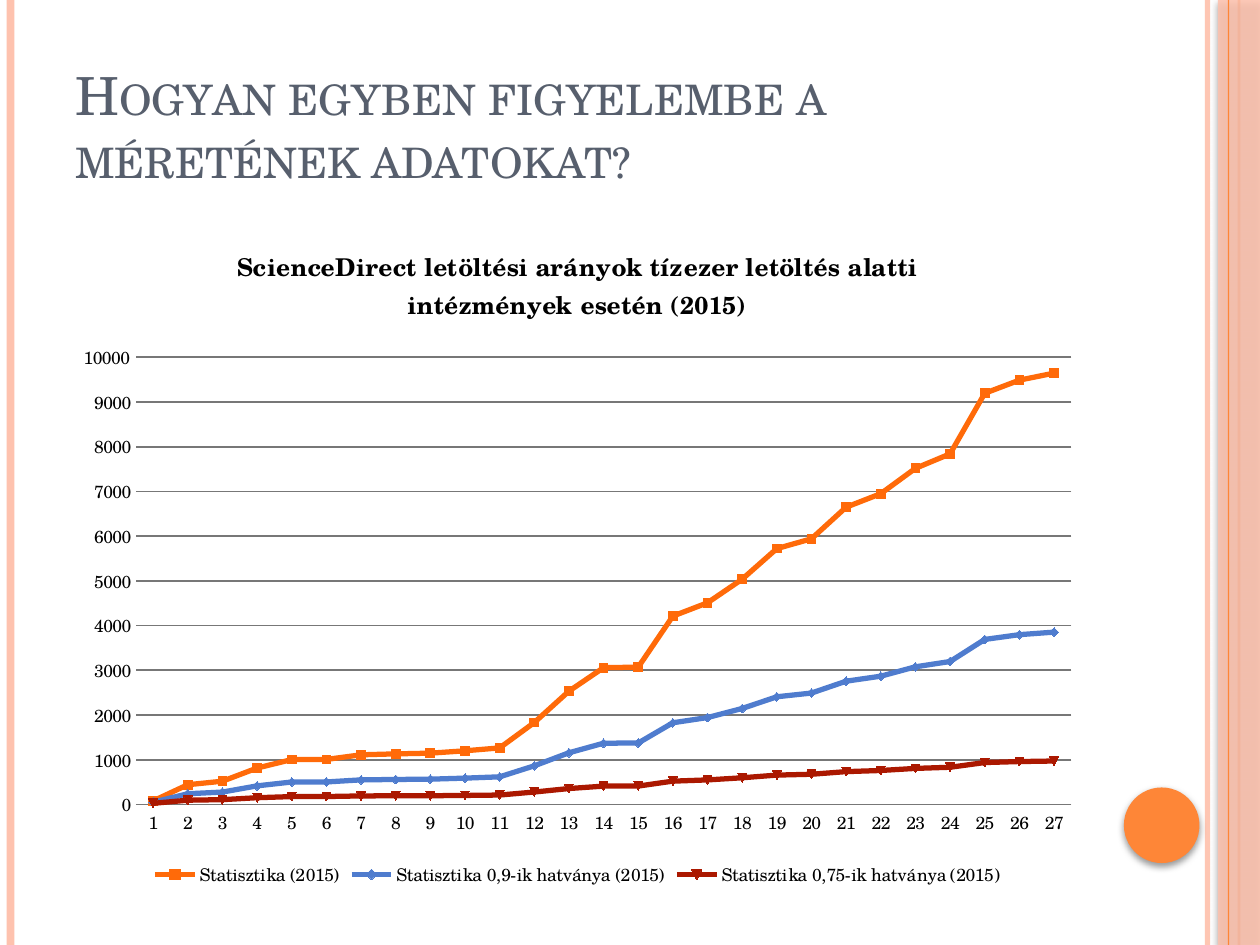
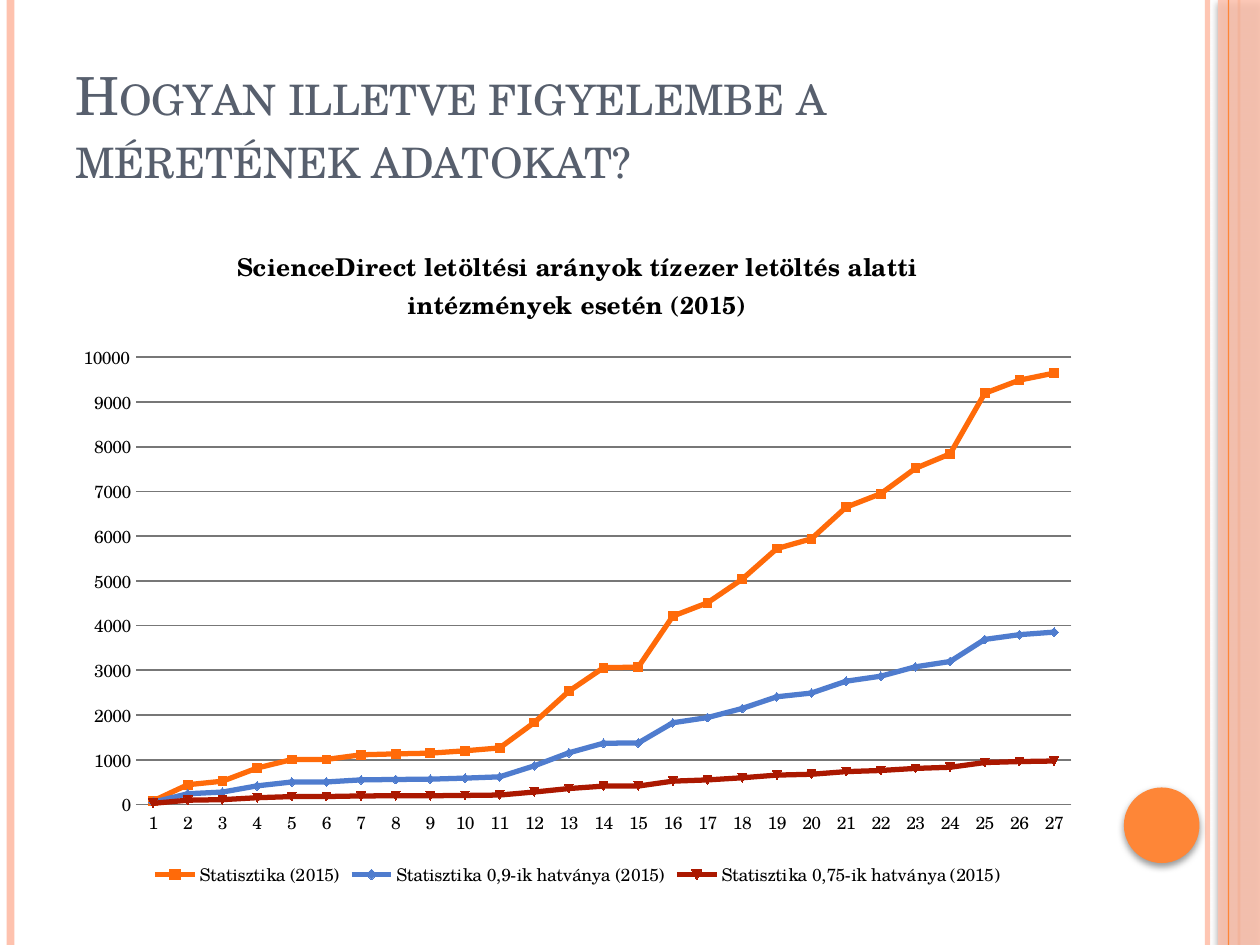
EGYBEN: EGYBEN -> ILLETVE (383, 102)
